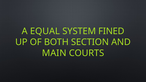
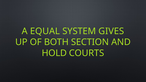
FINED: FINED -> GIVES (111, 31)
MAIN: MAIN -> HOLD (54, 53)
